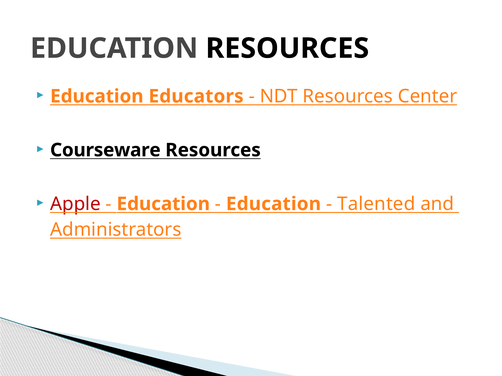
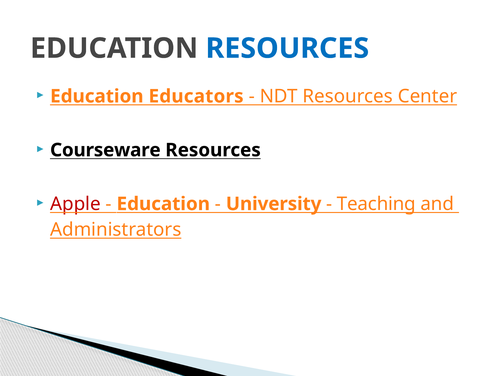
RESOURCES colour: black -> blue (287, 48)
Education: Education -> University (274, 204)
Talented: Talented -> Teaching (376, 204)
